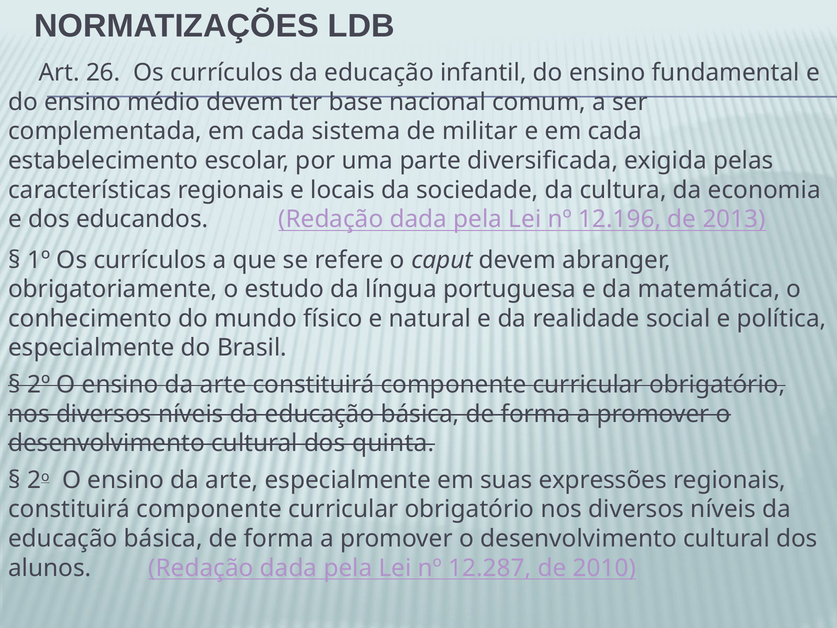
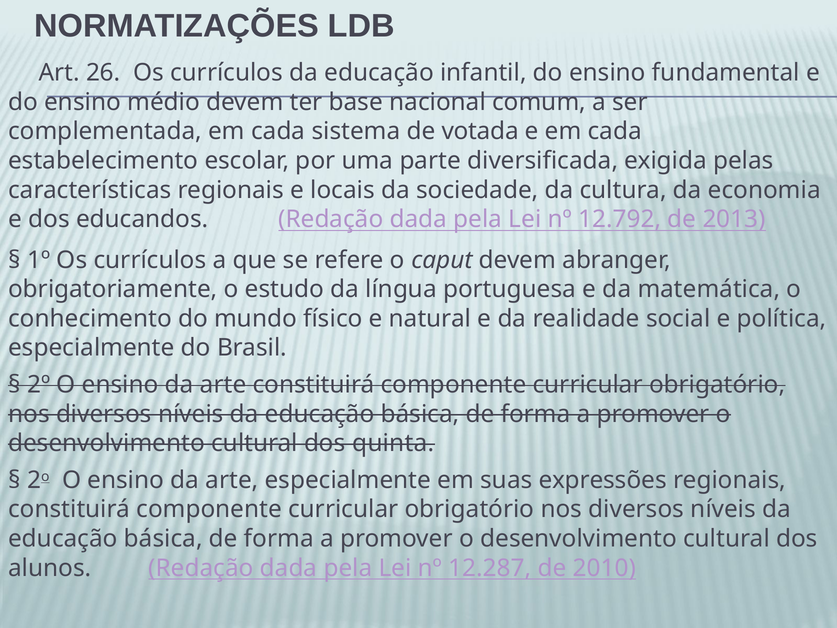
militar: militar -> votada (480, 131)
12.196: 12.196 -> 12.792 (620, 219)
